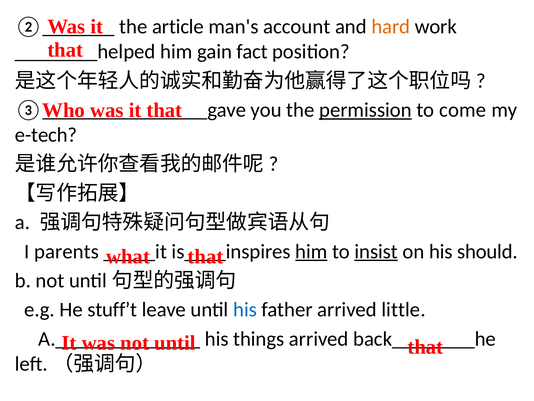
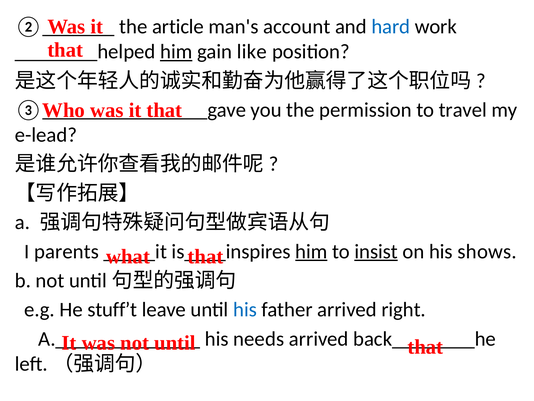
hard colour: orange -> blue (391, 27)
him underline: none -> present (176, 52)
fact: fact -> like (252, 52)
permission underline: present -> none (365, 110)
come: come -> travel (463, 110)
e-tech: e-tech -> e-lead (46, 135)
should: should -> shows (487, 251)
little: little -> right (404, 309)
things: things -> needs (259, 338)
